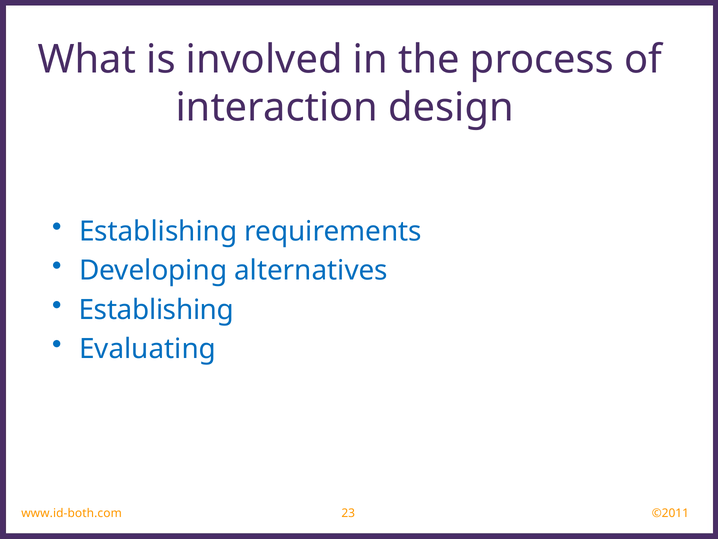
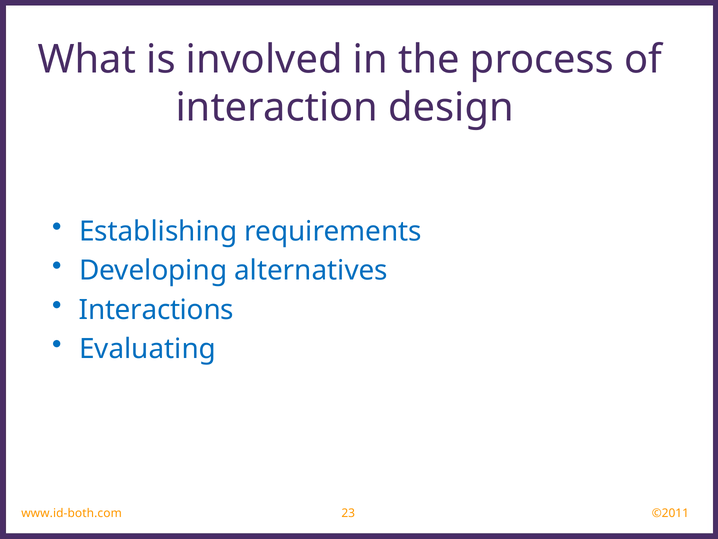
Establishing: Establishing -> Interactions (156, 310)
